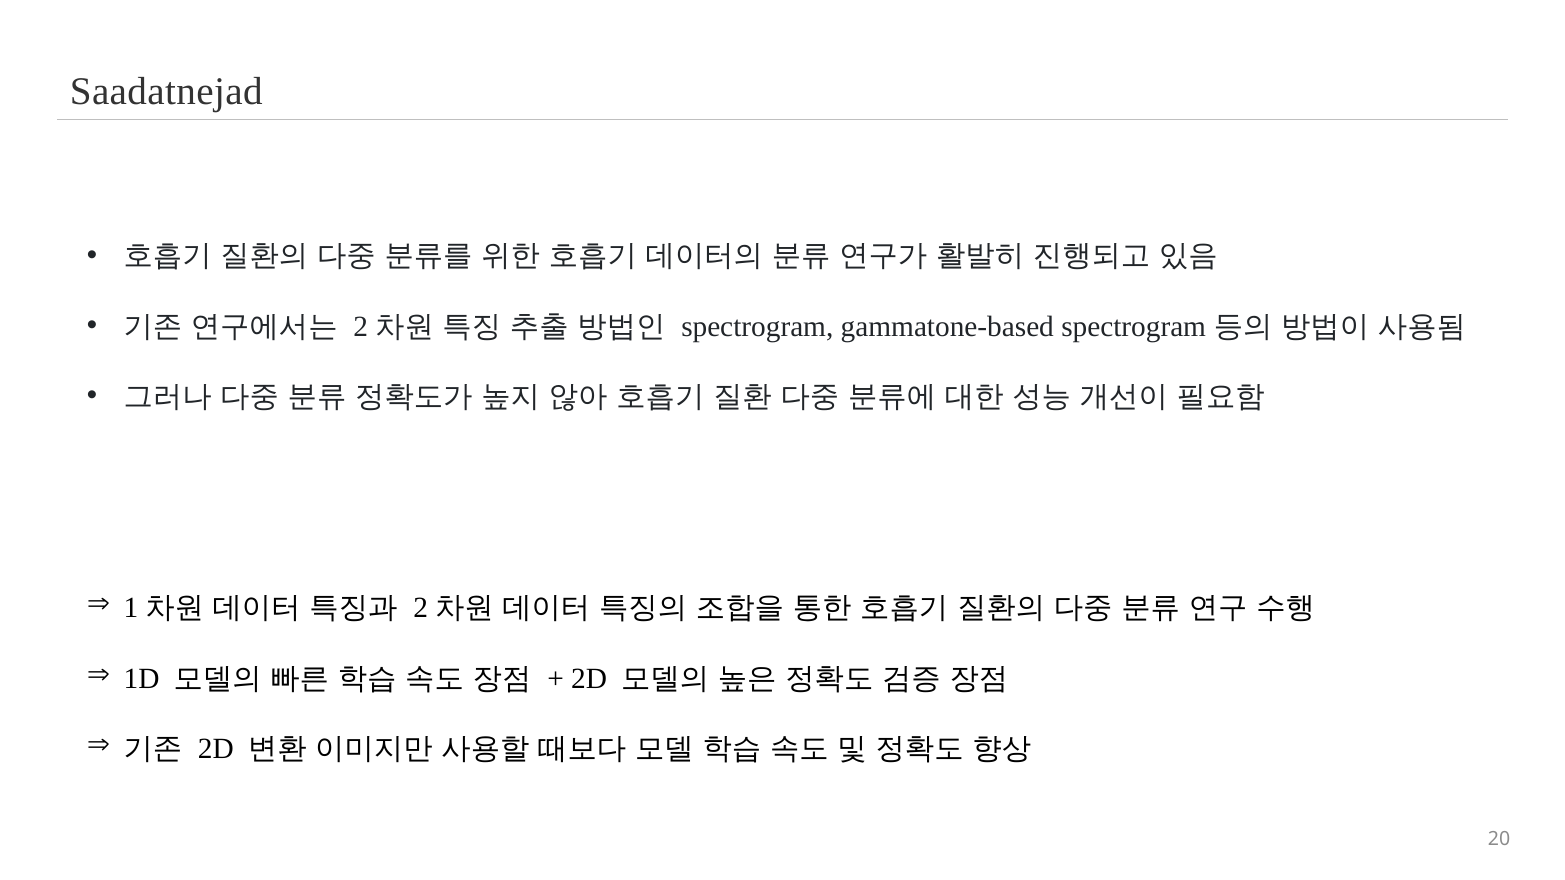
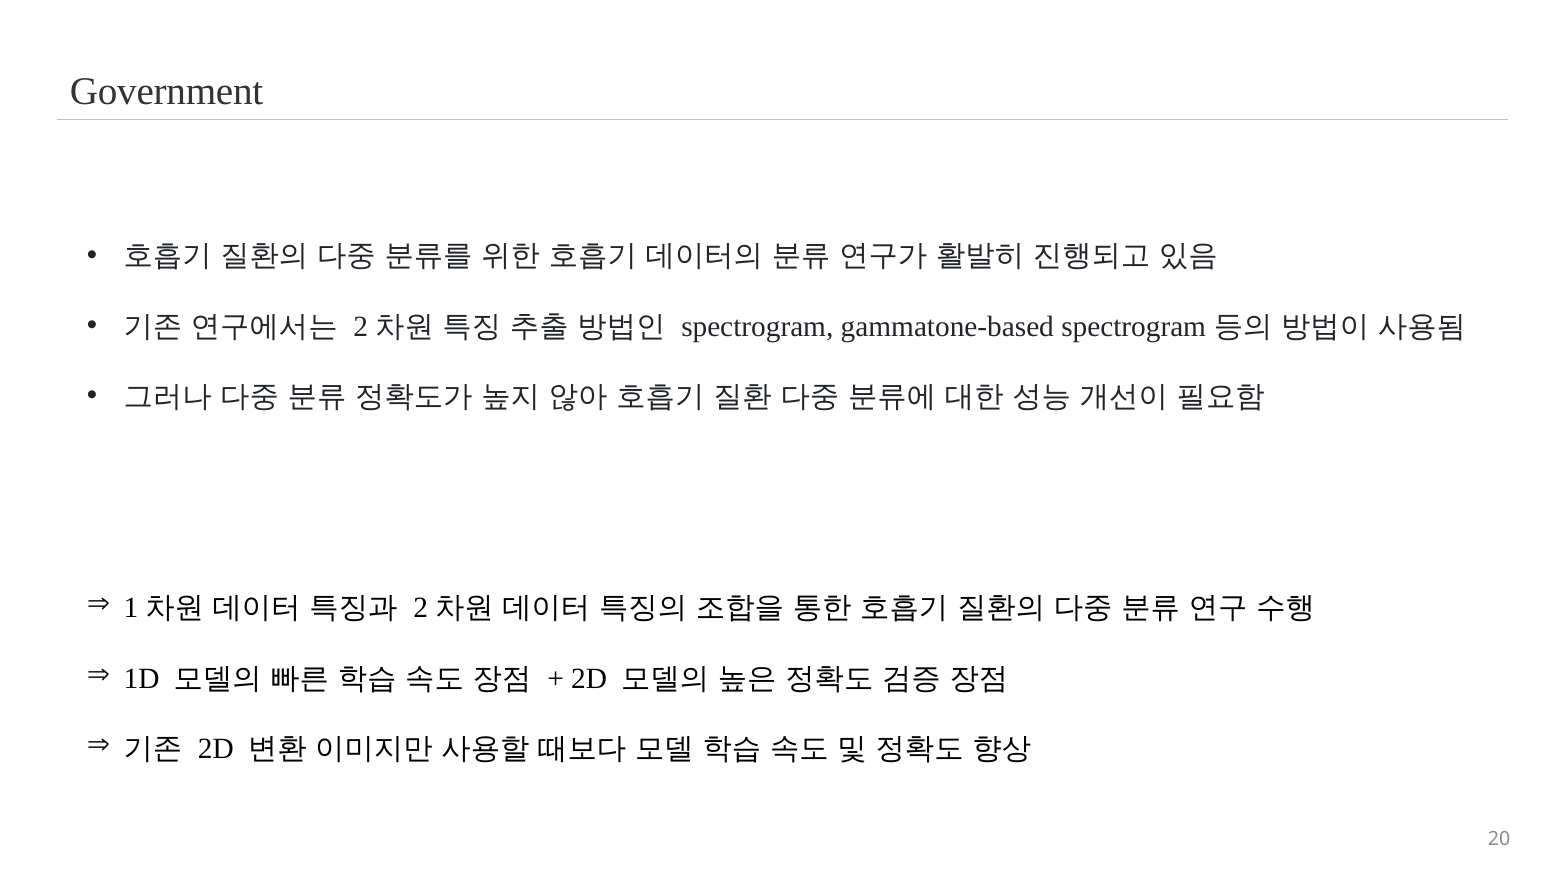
Saadatnejad: Saadatnejad -> Government (167, 92)
